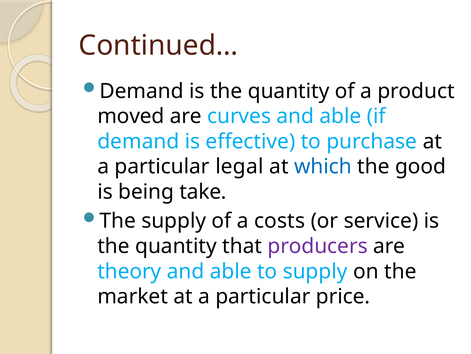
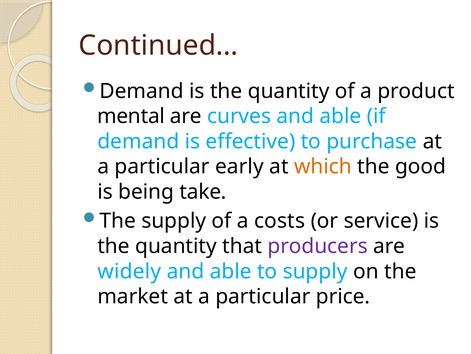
moved: moved -> mental (131, 116)
legal: legal -> early (239, 166)
which colour: blue -> orange (323, 166)
theory: theory -> widely (129, 271)
